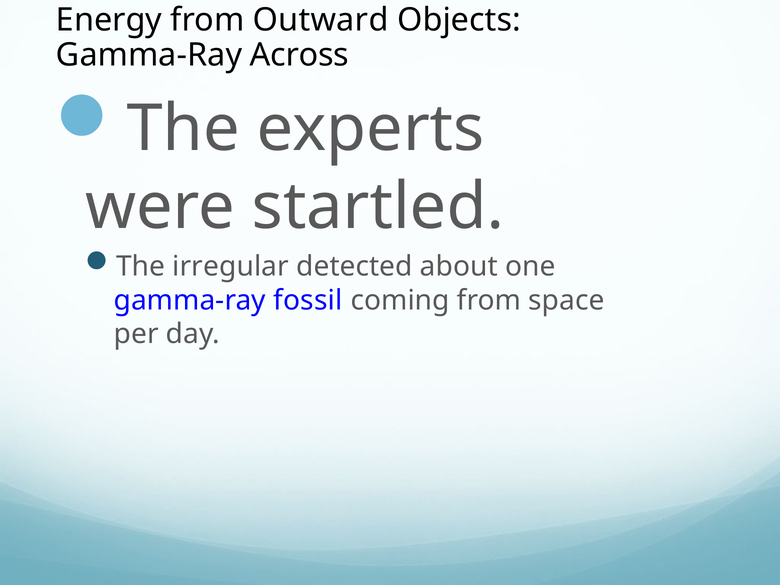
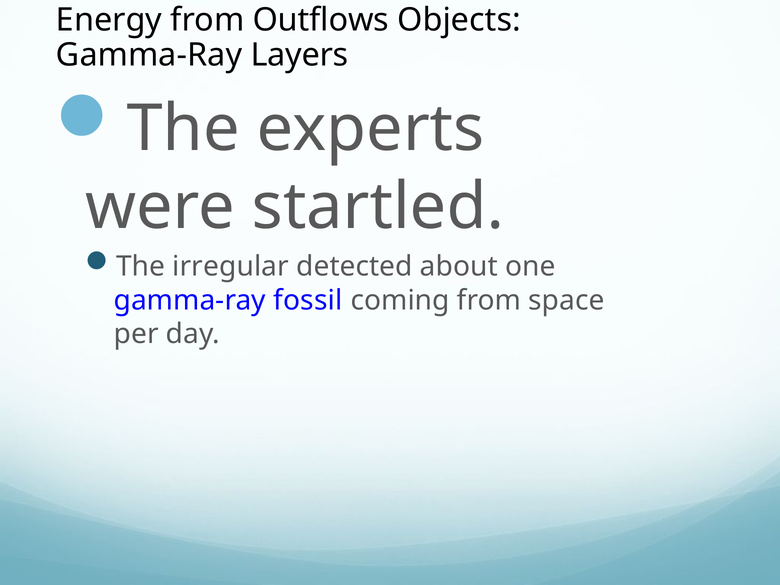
Outward: Outward -> Outflows (321, 20)
Across: Across -> Layers (299, 55)
